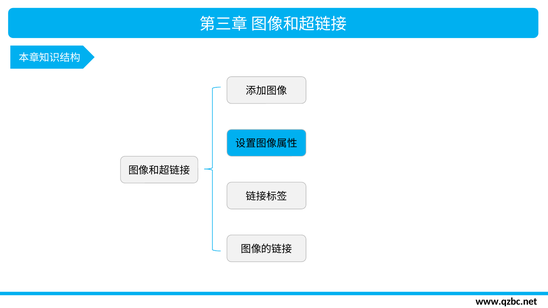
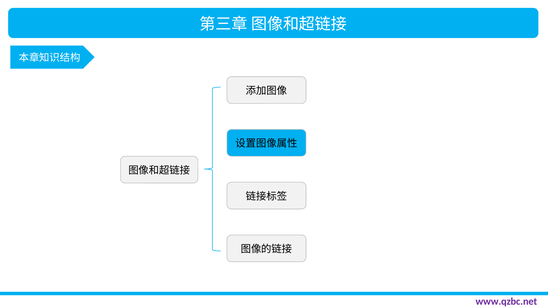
www.qzbc.net colour: black -> purple (506, 302)
